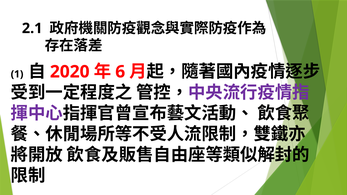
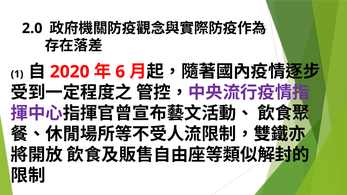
2.1: 2.1 -> 2.0 (32, 28)
